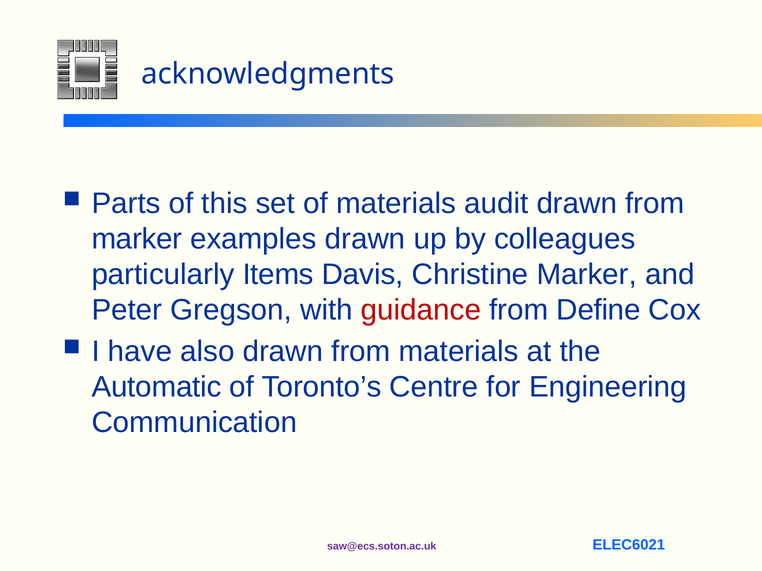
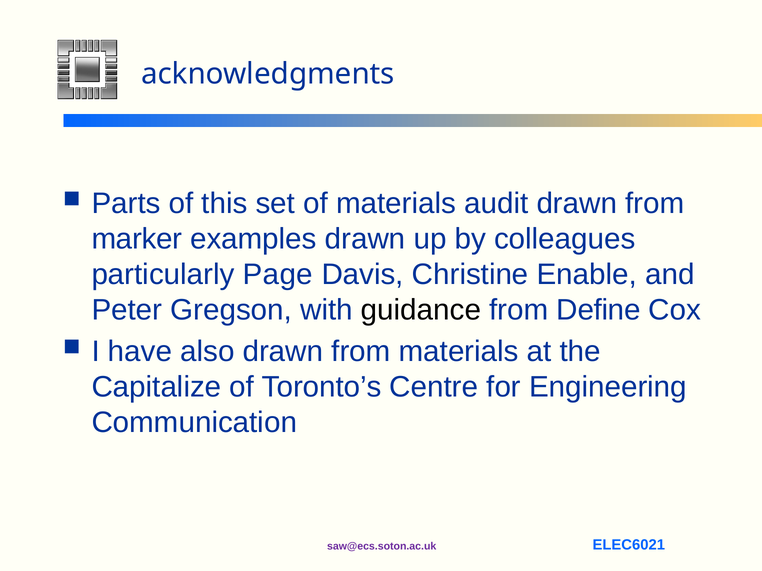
Items: Items -> Page (278, 275)
Christine Marker: Marker -> Enable (587, 275)
guidance colour: red -> black (421, 310)
Automatic: Automatic -> Capitalize (156, 387)
